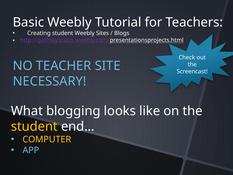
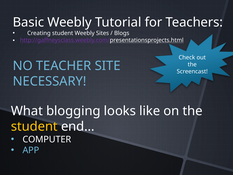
COMPUTER colour: yellow -> white (47, 139)
